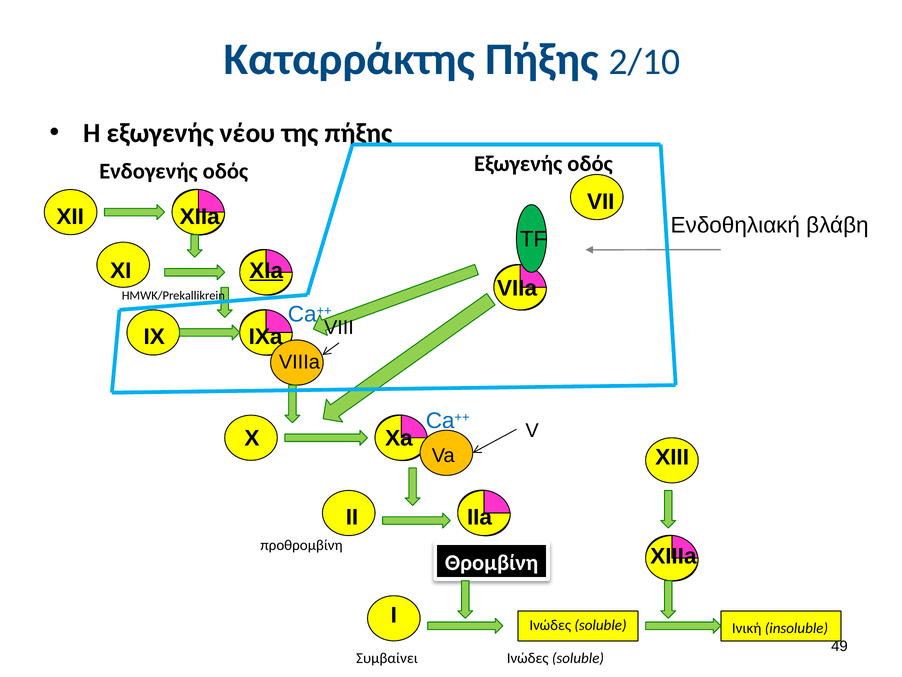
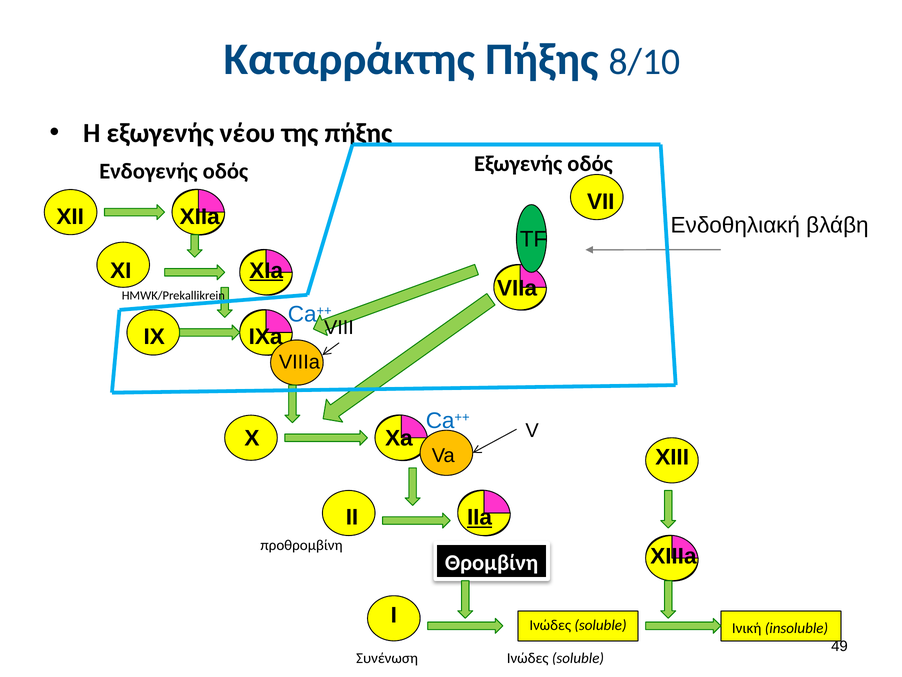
2/10: 2/10 -> 8/10 (645, 62)
IIa underline: none -> present (480, 517)
Συμβαίνει: Συμβαίνει -> Συνένωση (387, 658)
